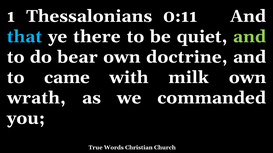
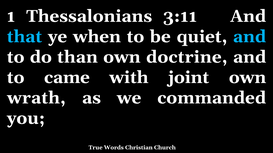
0:11: 0:11 -> 3:11 (180, 16)
there: there -> when (97, 37)
and colour: light green -> light blue (250, 37)
bear: bear -> than (77, 57)
milk: milk -> joint (189, 78)
